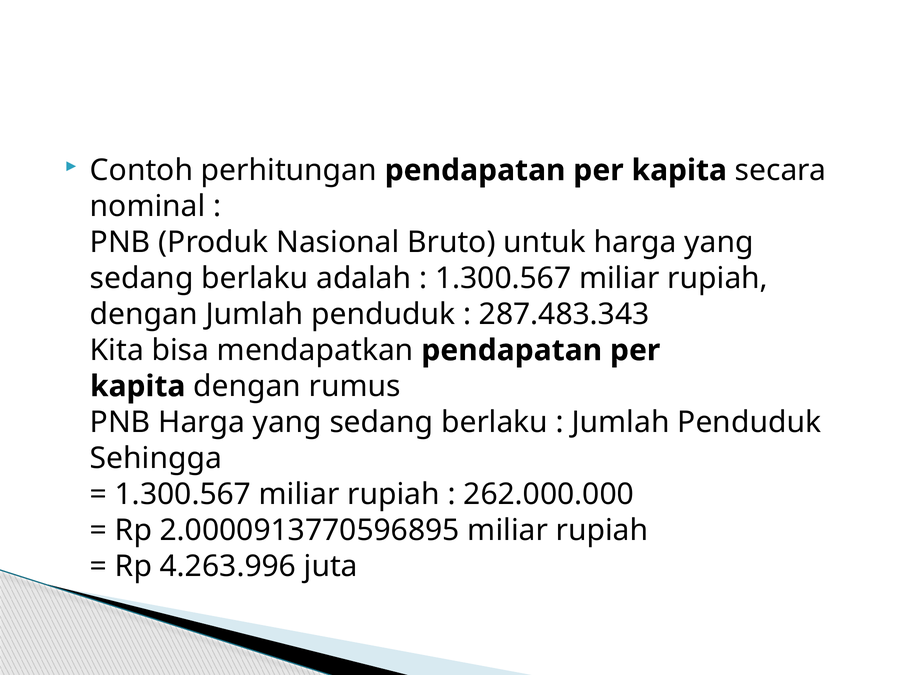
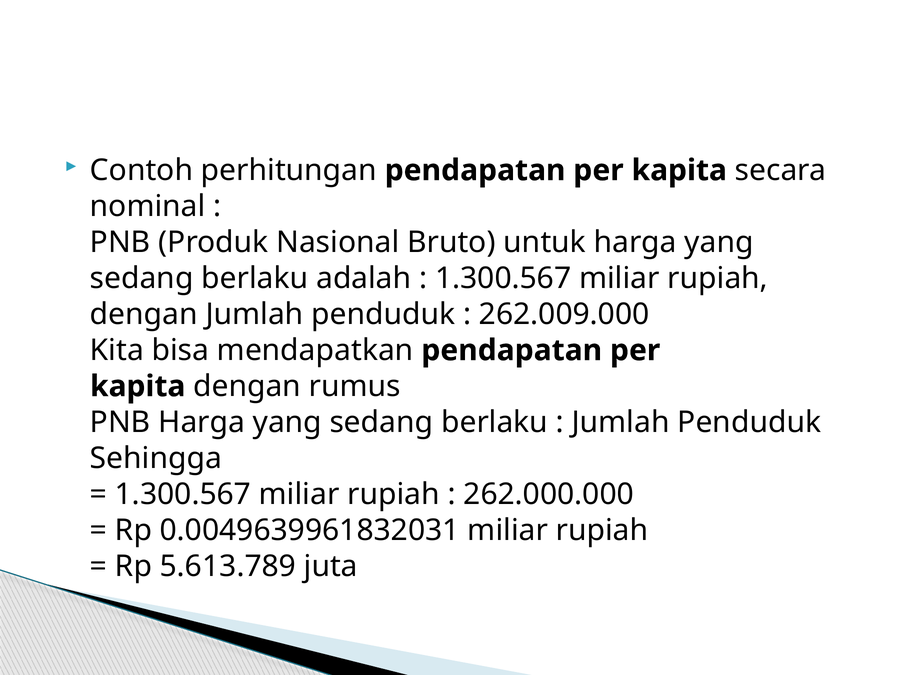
287.483.343: 287.483.343 -> 262.009.000 (564, 315)
2.0000913770596895: 2.0000913770596895 -> 0.0049639961832031 (310, 531)
4.263.996: 4.263.996 -> 5.613.789 (228, 567)
